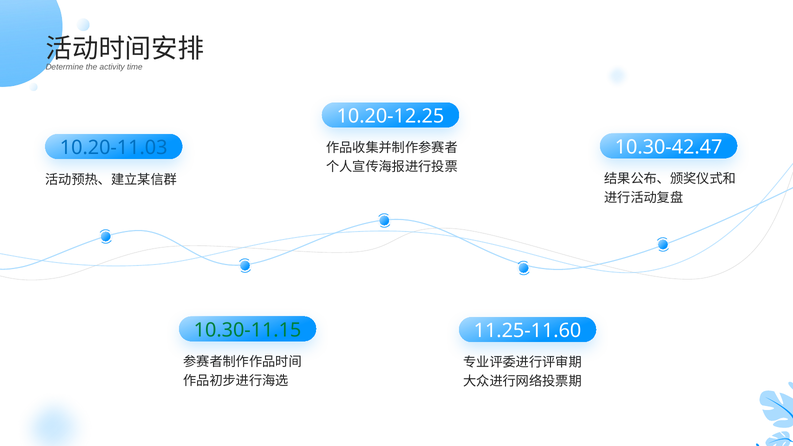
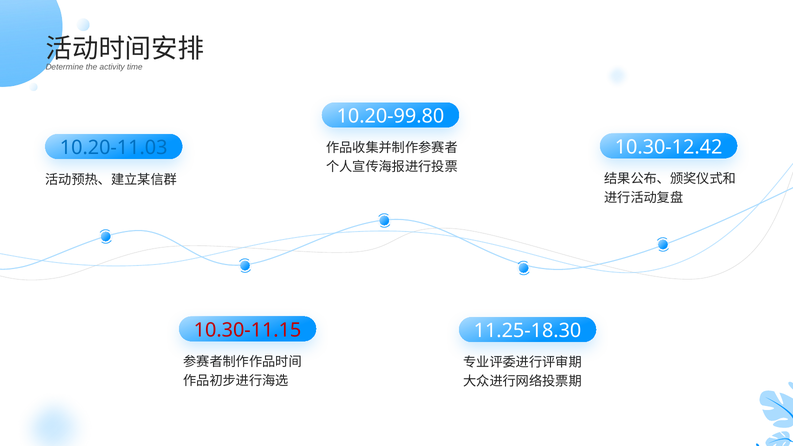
10.20-12.25: 10.20-12.25 -> 10.20-99.80 (390, 116)
10.30-42.47: 10.30-42.47 -> 10.30-12.42 (669, 147)
10.30-11.15 colour: green -> red (248, 330)
11.25-11.60: 11.25-11.60 -> 11.25-18.30 (528, 331)
